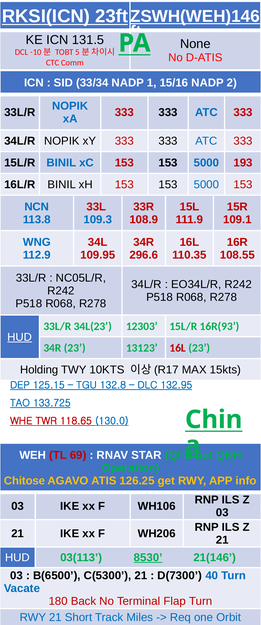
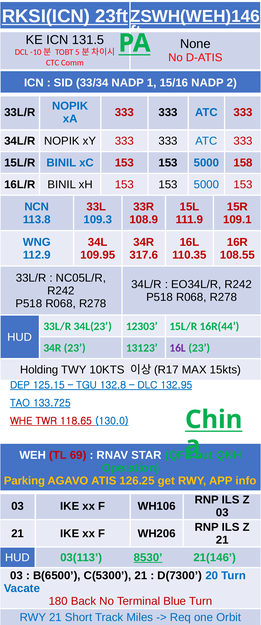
193: 193 -> 158 (243, 163)
296.6: 296.6 -> 317.6 (144, 255)
16R(93: 16R(93 -> 16R(44 (219, 326)
HUD underline: present -> none (20, 337)
16L colour: red -> purple (178, 348)
Chitose: Chitose -> Parking (24, 480)
40: 40 -> 20 (212, 575)
Flap: Flap -> Blue (175, 601)
